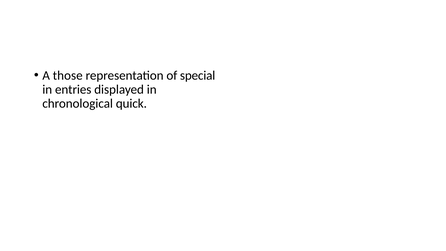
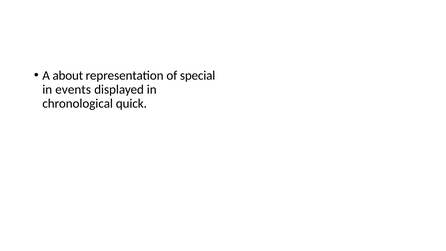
those: those -> about (68, 75)
entries: entries -> events (73, 89)
